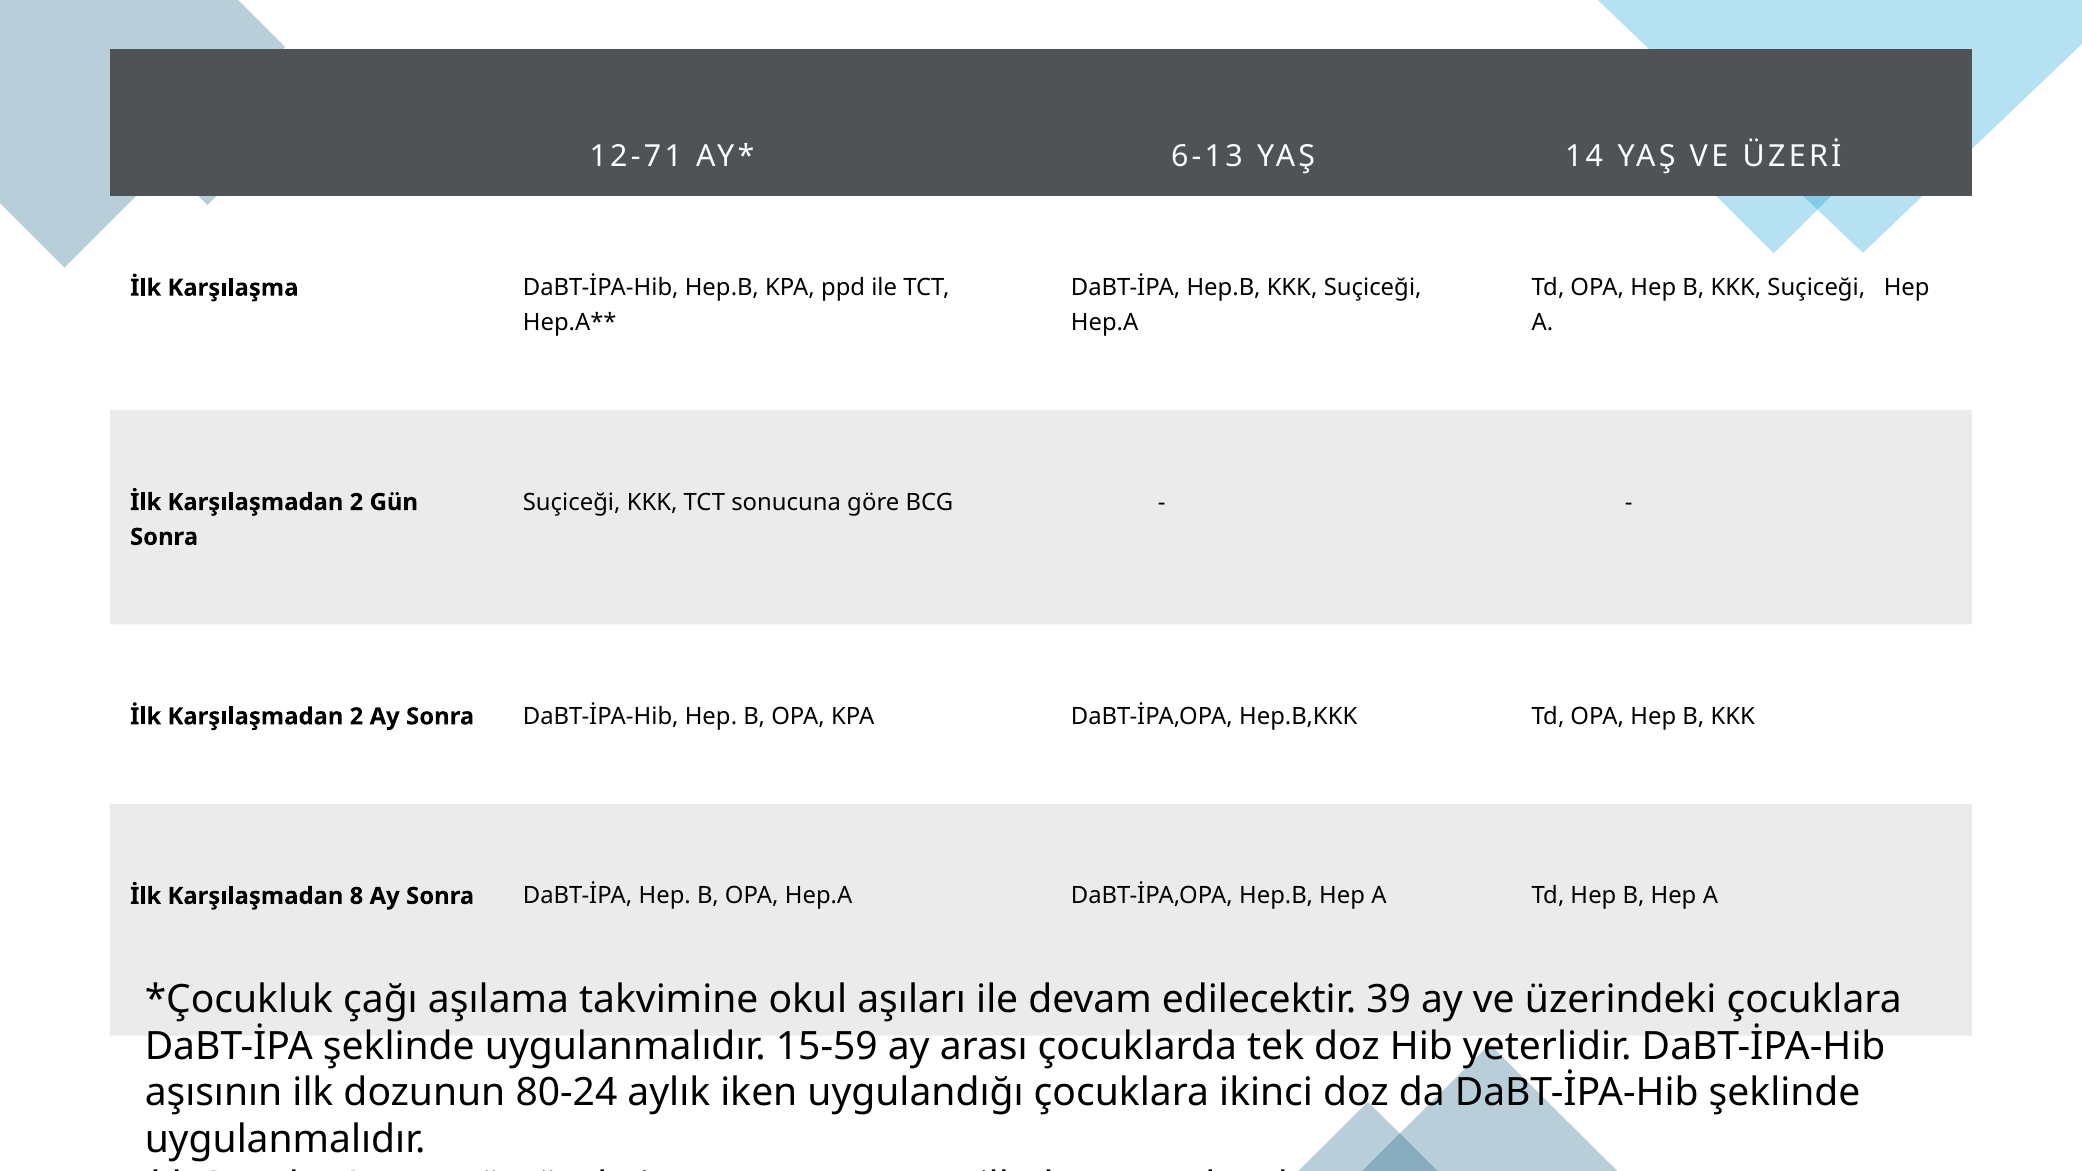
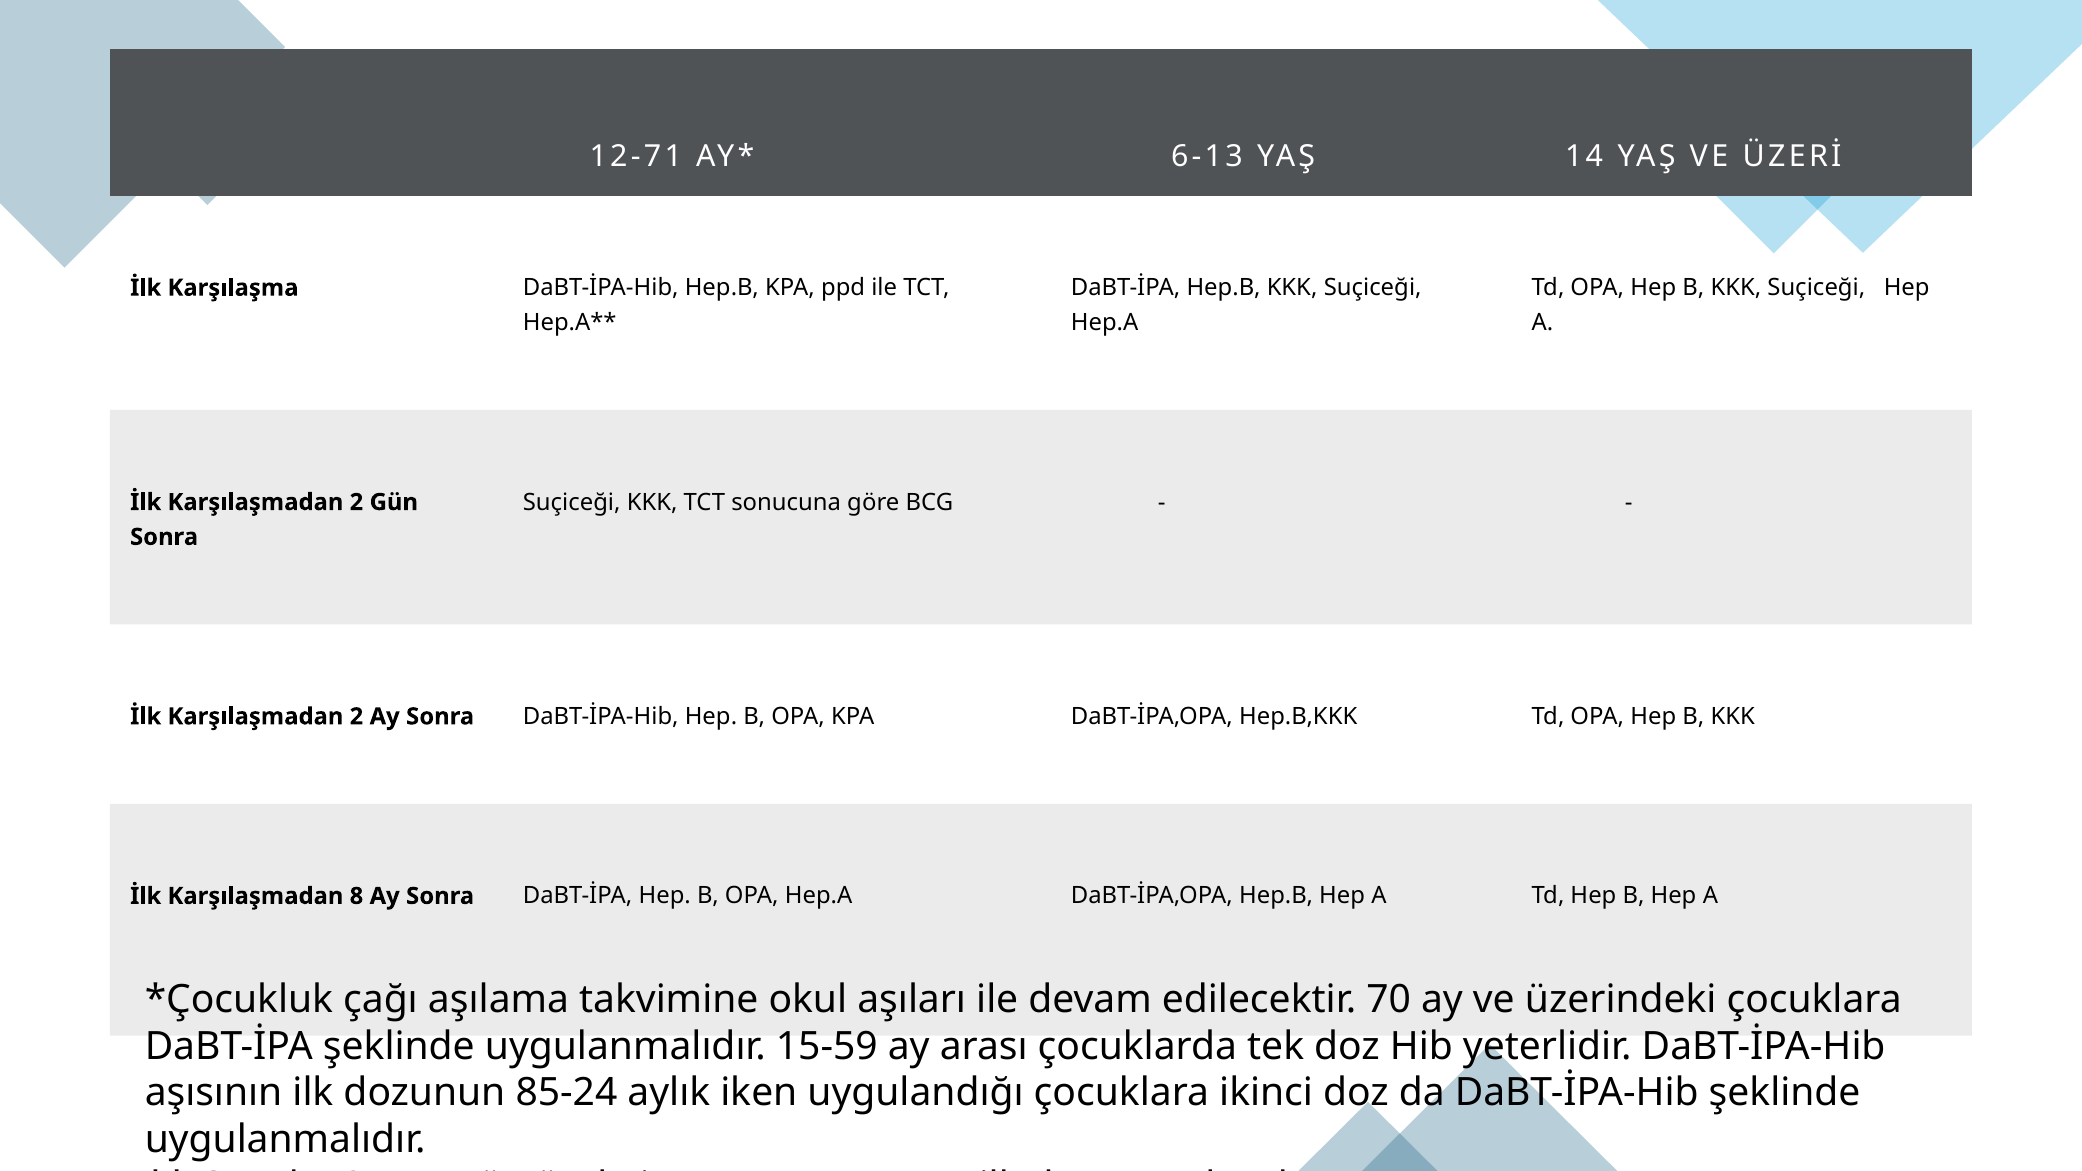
39: 39 -> 70 (1389, 999)
80-24: 80-24 -> 85-24 (566, 1093)
